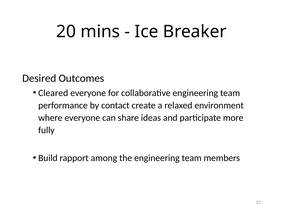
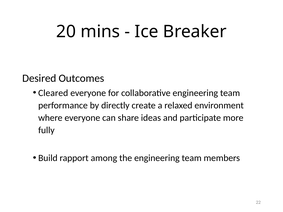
contact: contact -> directly (115, 105)
